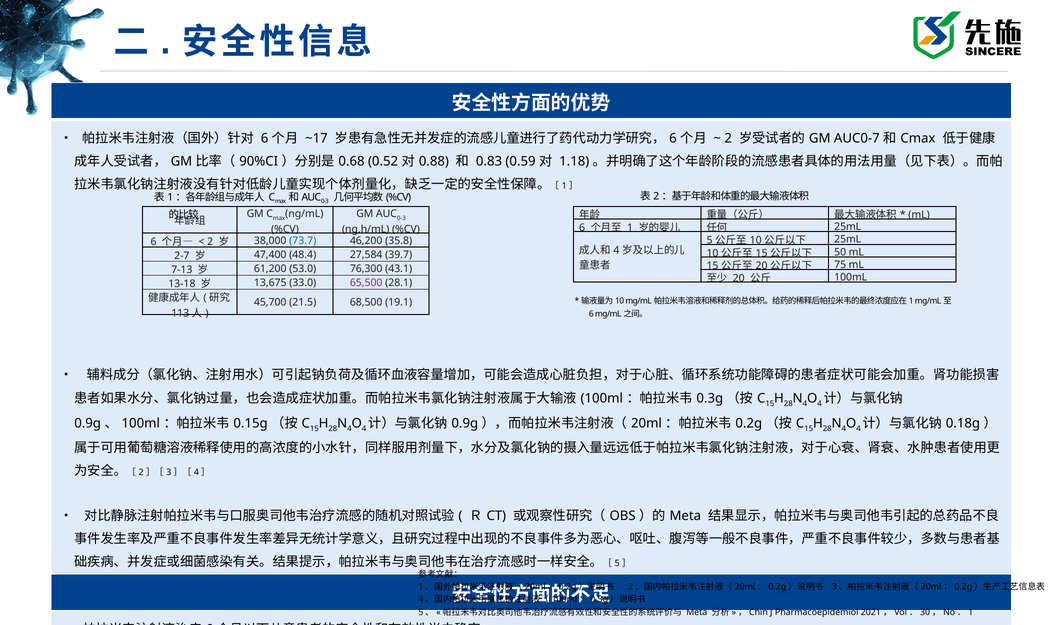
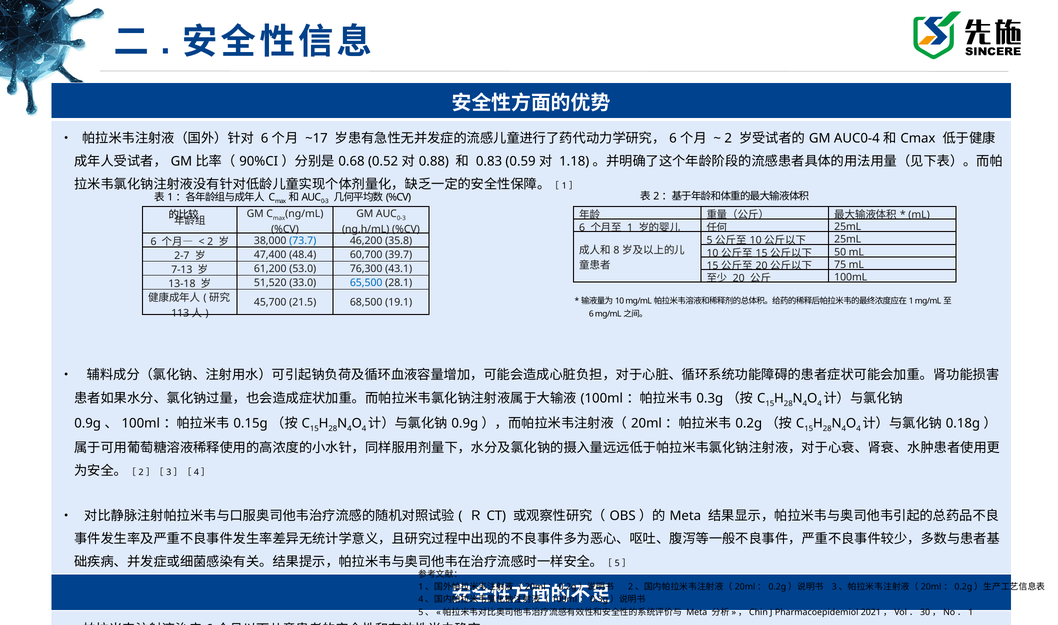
AUC0-7: AUC0-7 -> AUC0-4 (857, 138)
4: 4 -> 8 (616, 250)
27,584: 27,584 -> 60,700 (366, 255)
13,675: 13,675 -> 51,520 (270, 283)
65,500 colour: purple -> blue (366, 283)
